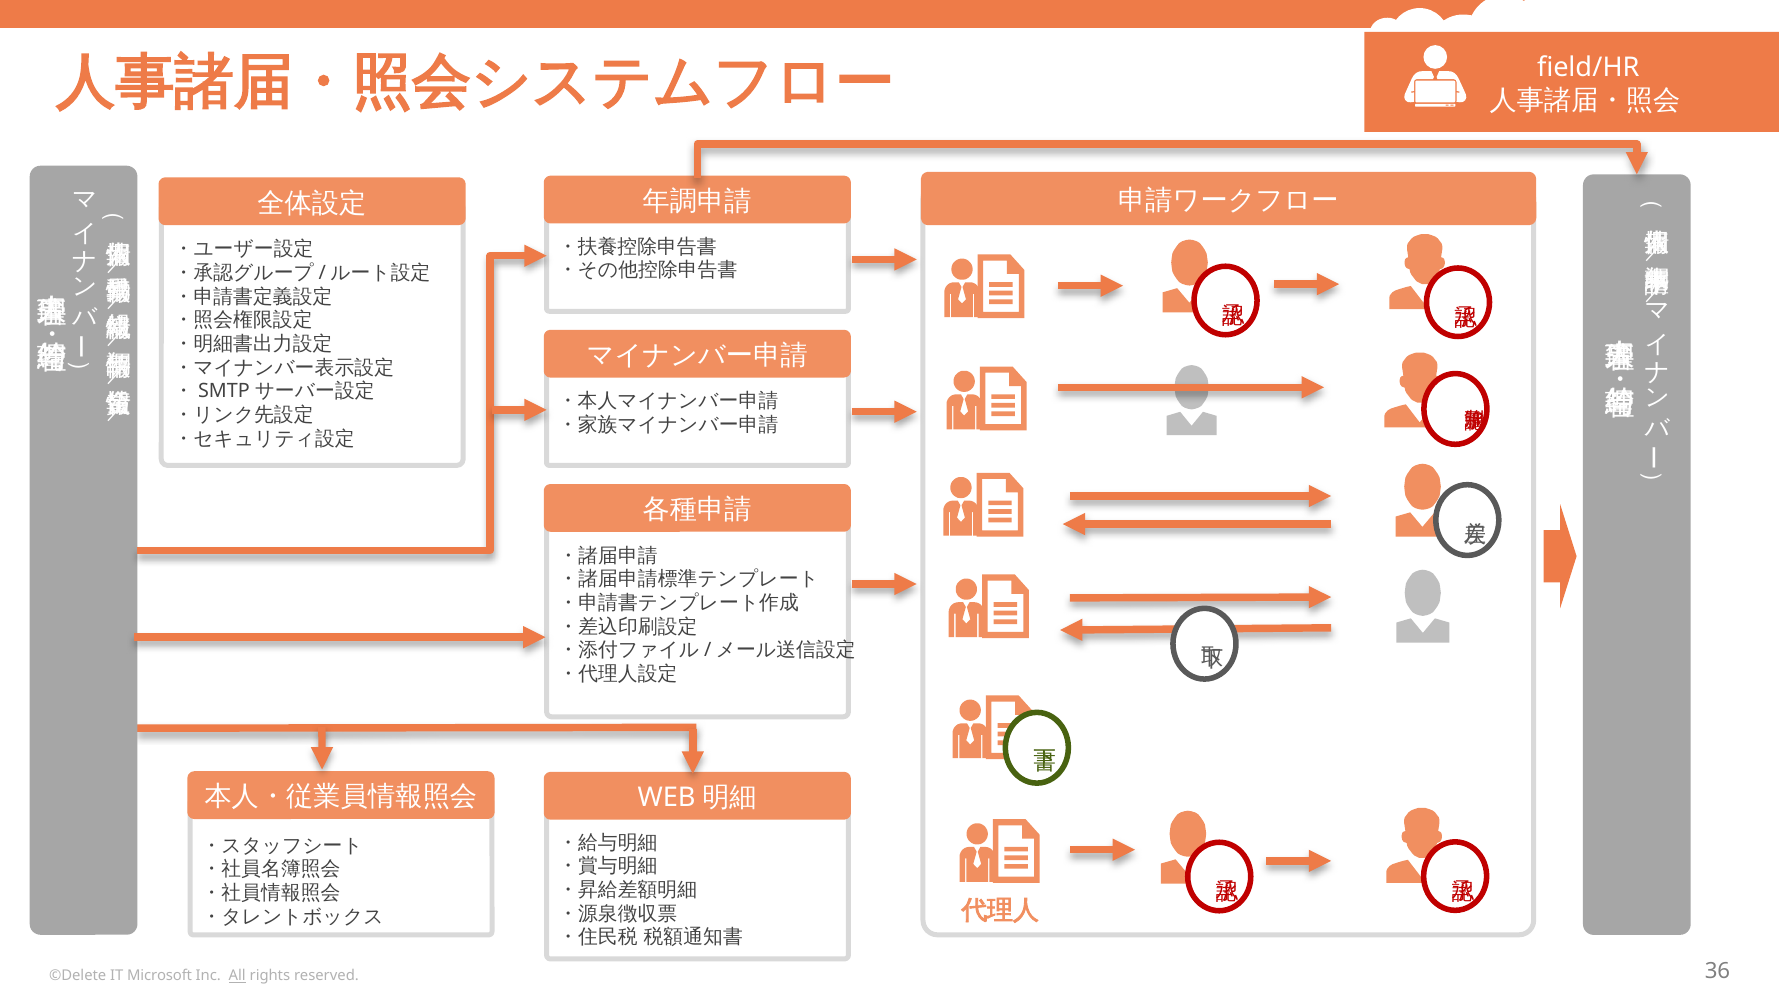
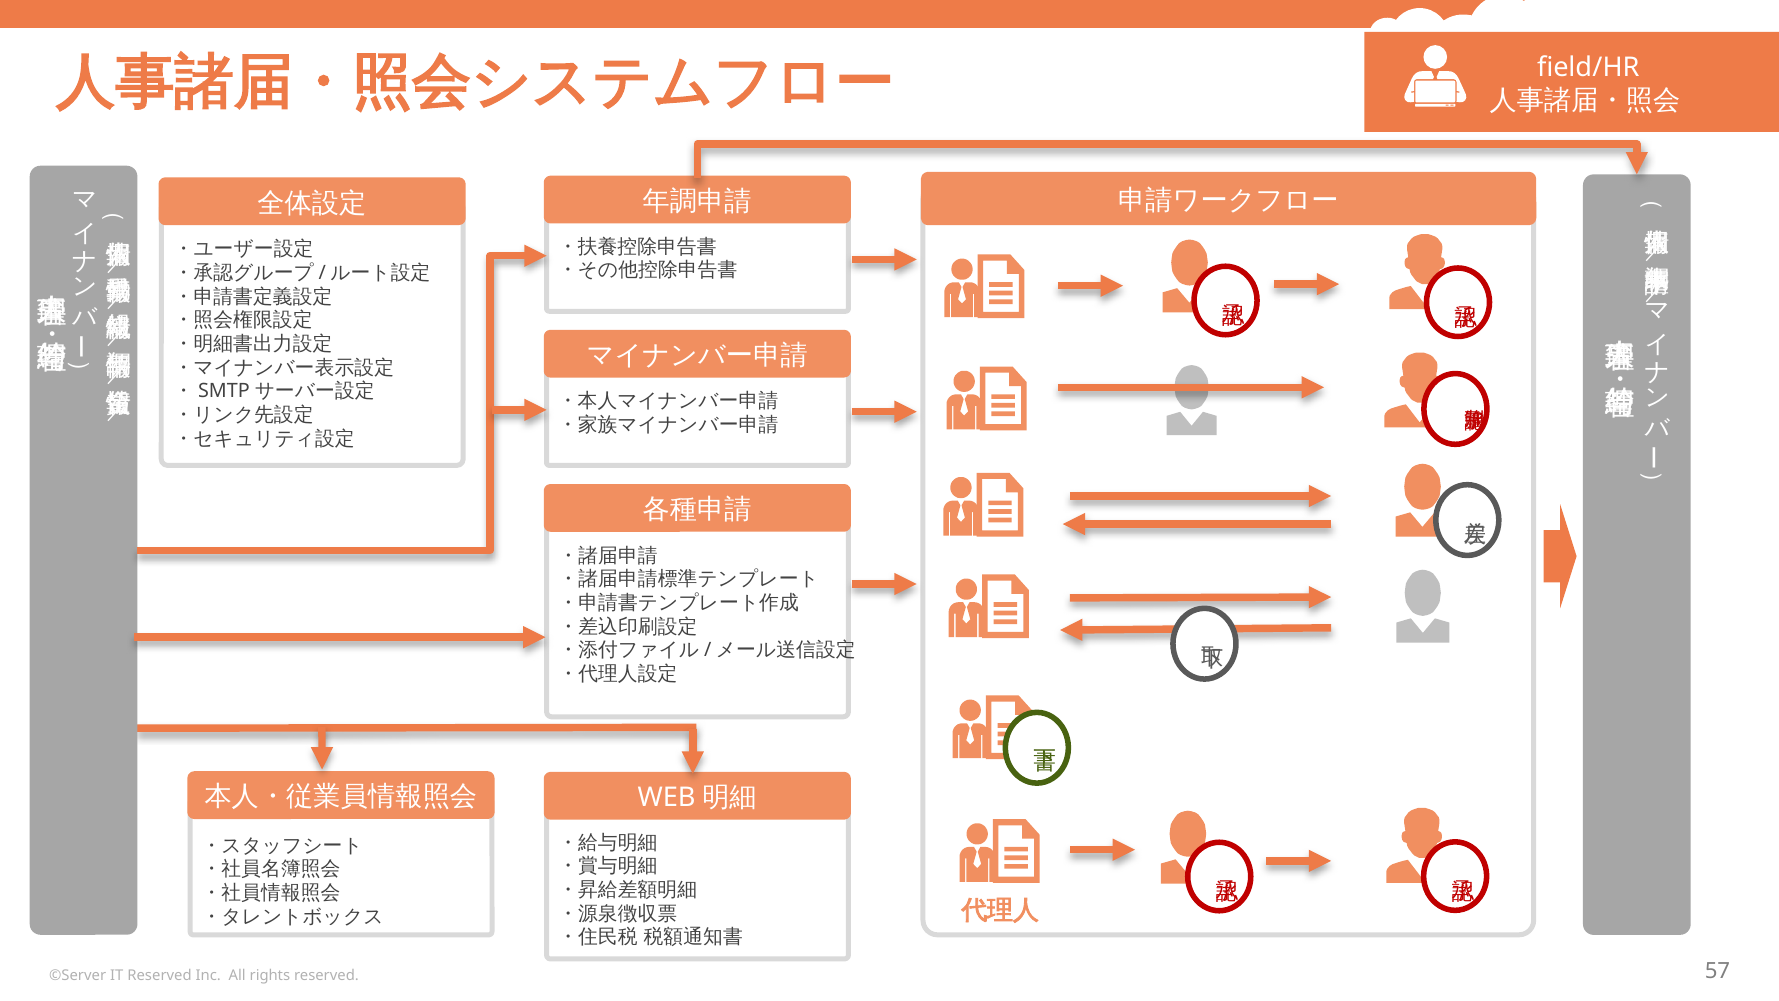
©Delete: ©Delete -> ©Server (78, 976)
IT Microsoft: Microsoft -> Reserved (160, 976)
All underline: present -> none (237, 976)
36: 36 -> 57 (1717, 970)
